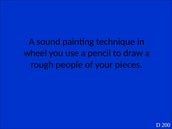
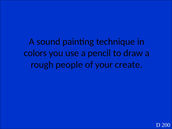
wheel: wheel -> colors (35, 53)
pieces: pieces -> create (129, 65)
